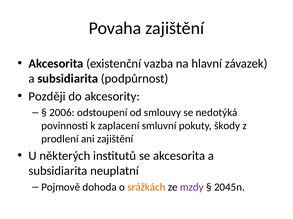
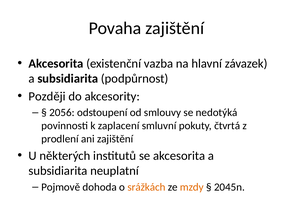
2006: 2006 -> 2056 (62, 113)
škody: škody -> čtvrtá (227, 126)
mzdy colour: purple -> orange (192, 188)
